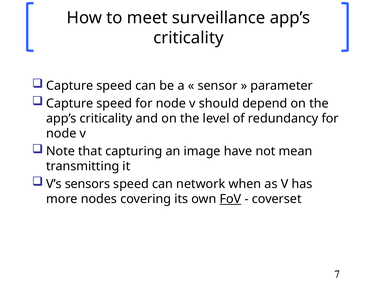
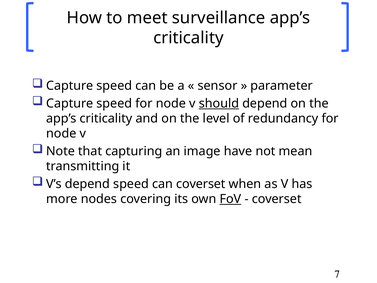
should underline: none -> present (219, 103)
V’s sensors: sensors -> depend (87, 184)
can network: network -> coverset (201, 184)
